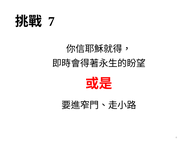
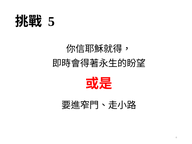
7: 7 -> 5 (51, 21)
